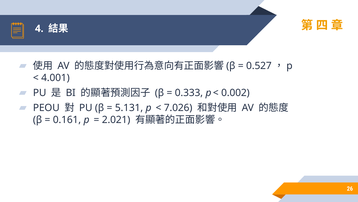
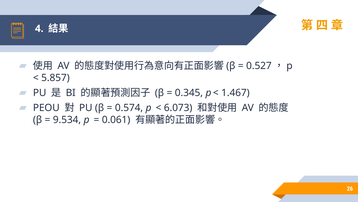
4.001: 4.001 -> 5.857 (55, 78)
0.333: 0.333 -> 0.345 (189, 93)
0.002: 0.002 -> 1.467 (235, 93)
5.131: 5.131 -> 0.574 (129, 108)
7.026: 7.026 -> 6.073 (178, 108)
0.161: 0.161 -> 9.534 (67, 119)
2.021: 2.021 -> 0.061 (116, 119)
